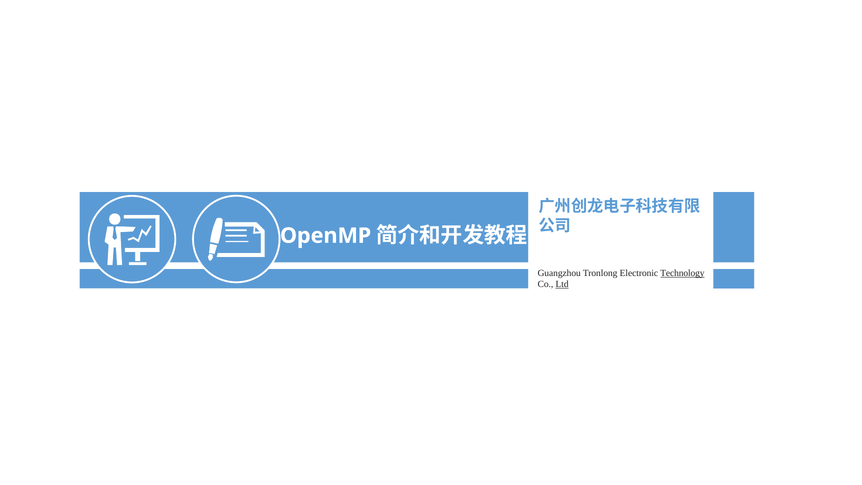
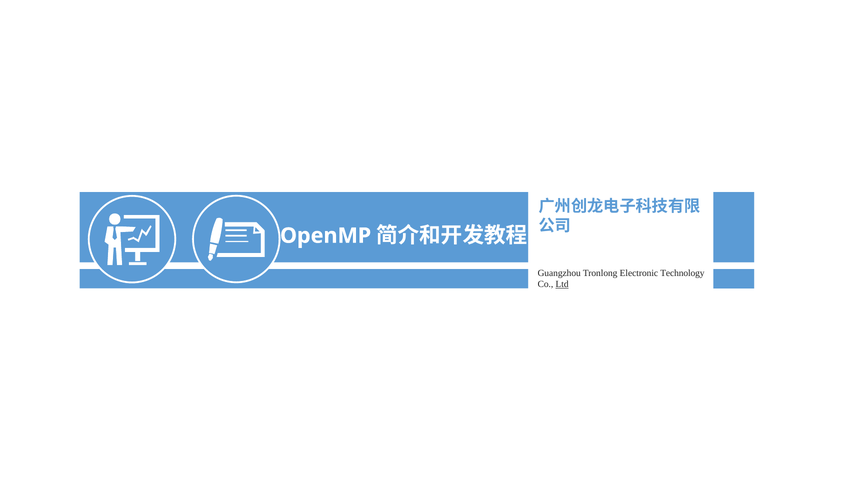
Technology underline: present -> none (682, 273)
